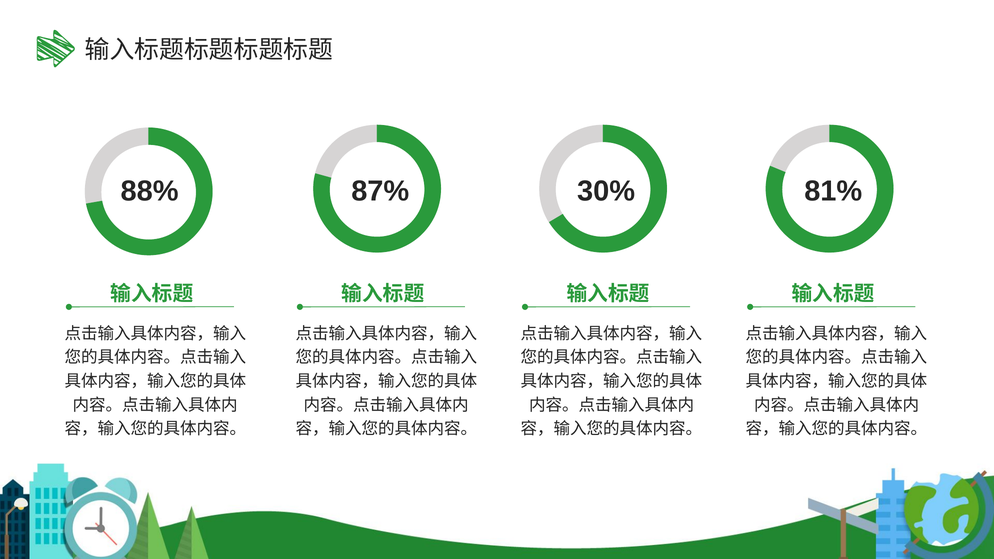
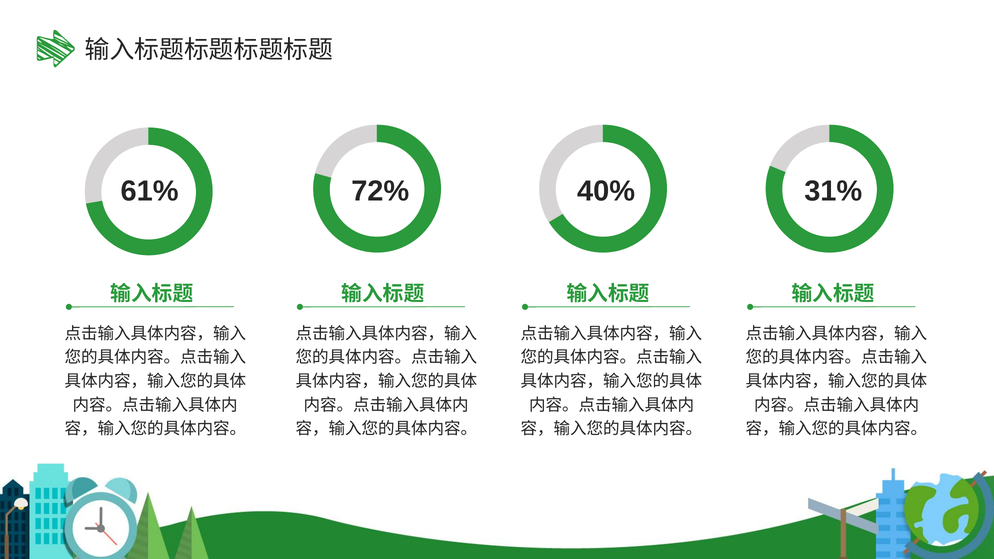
88%: 88% -> 61% (150, 191)
87%: 87% -> 72% (380, 191)
30%: 30% -> 40% (606, 191)
81%: 81% -> 31% (833, 191)
